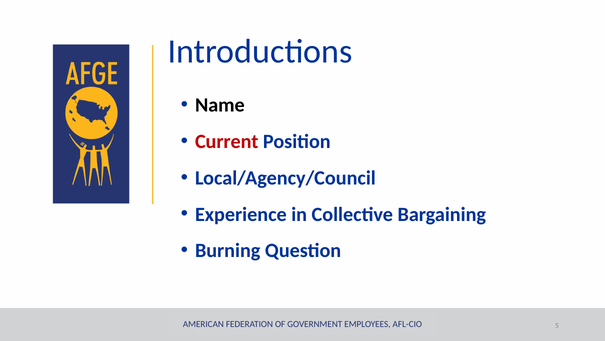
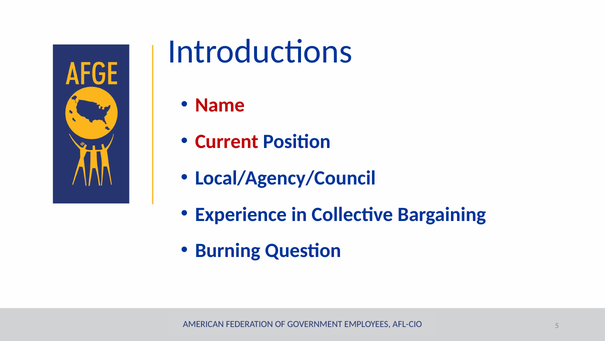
Name colour: black -> red (220, 105)
